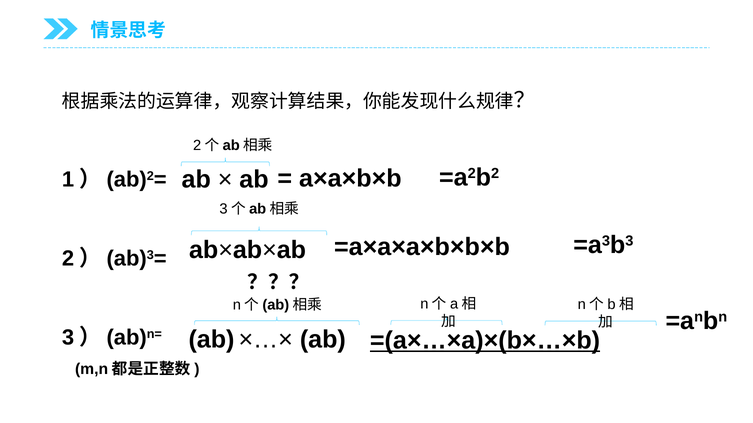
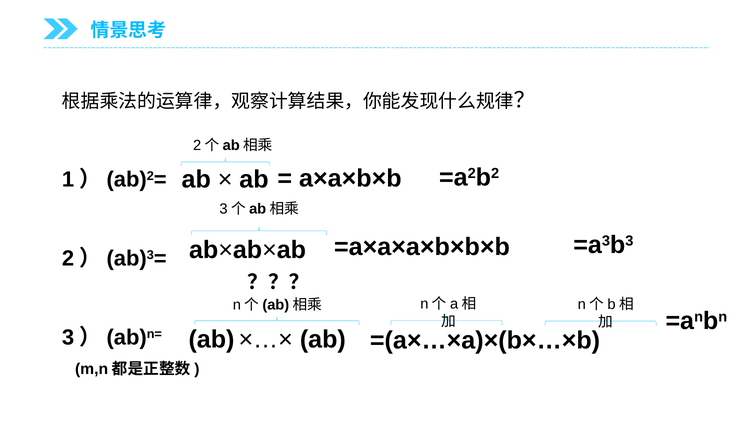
=(a×…×a)×(b×…×b underline: present -> none (485, 341)
